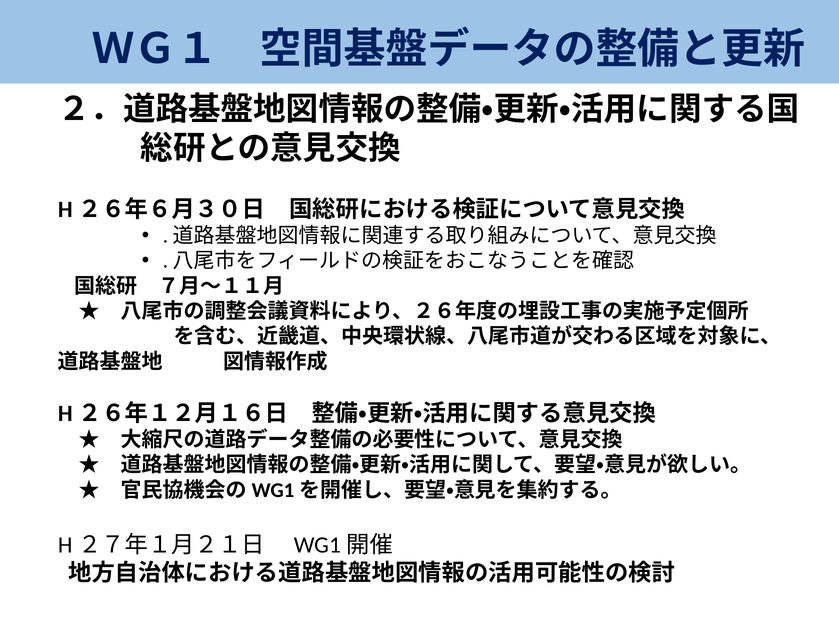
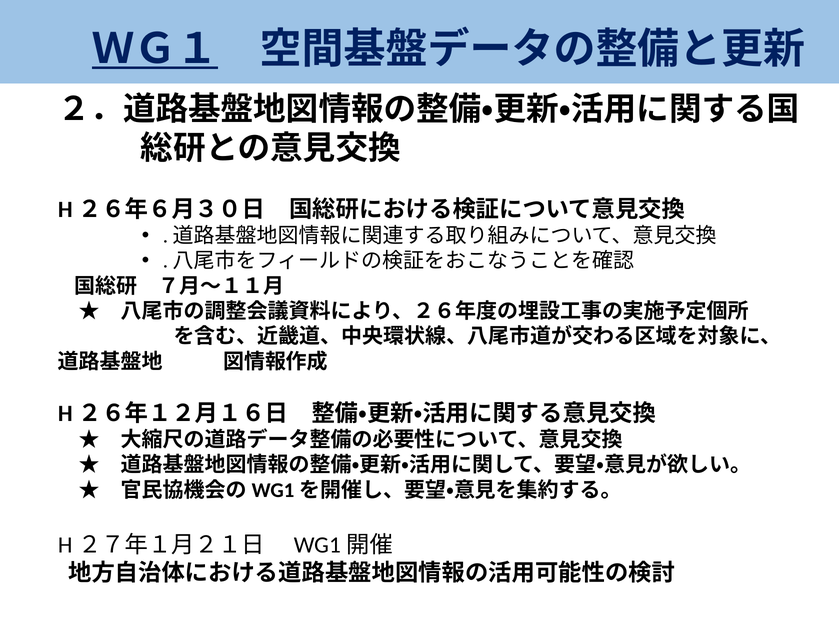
ＷＧ１ underline: none -> present (155, 50)
